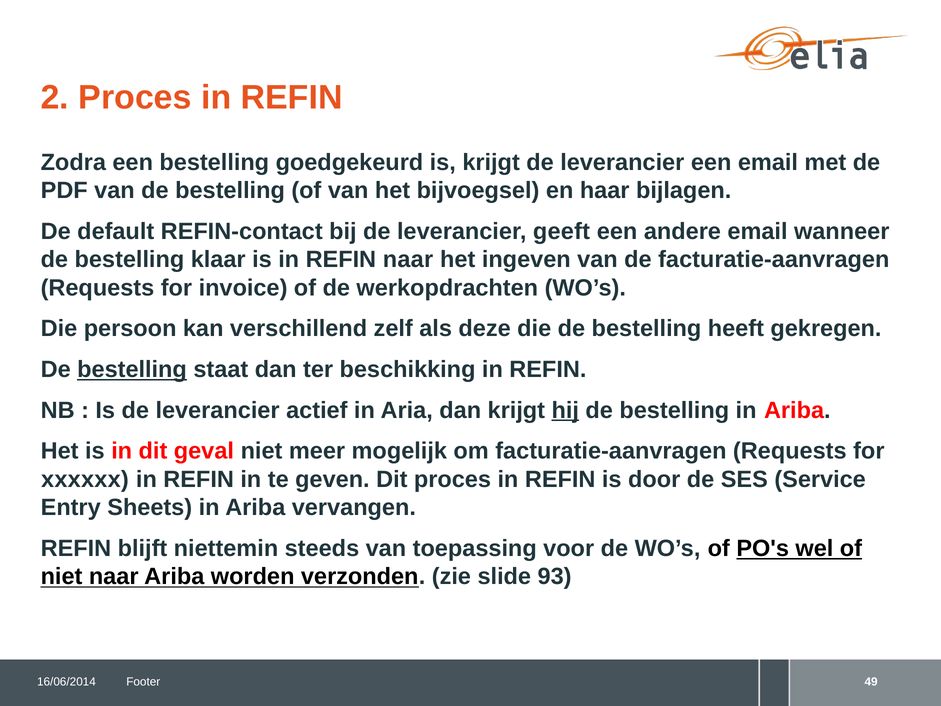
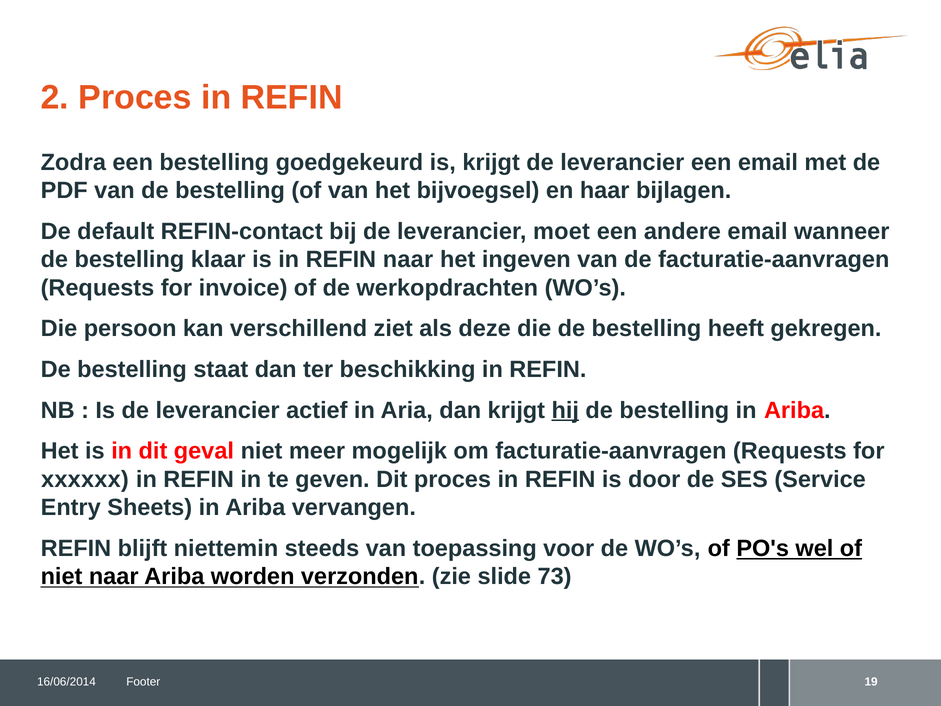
geeft: geeft -> moet (561, 231)
zelf: zelf -> ziet (393, 329)
bestelling underline: present -> none (132, 369)
93: 93 -> 73 (555, 576)
49: 49 -> 19 (871, 682)
